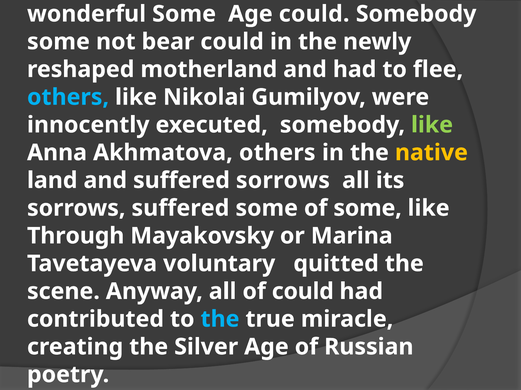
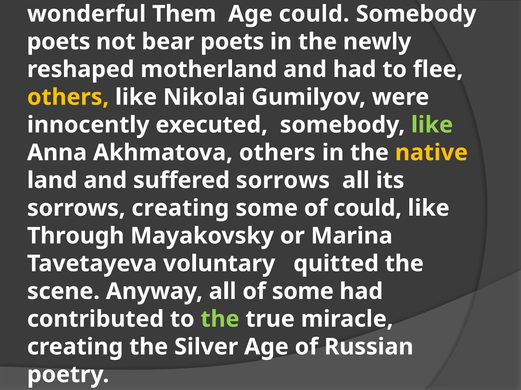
wonderful Some: Some -> Them (184, 14)
some: some -> poets (59, 42)
bear could: could -> poets (232, 42)
others colour: light blue -> yellow (68, 97)
sorrows suffered: suffered -> creating (180, 208)
of some: some -> could (368, 208)
of could: could -> some (303, 292)
the colour: light blue -> light green (220, 320)
